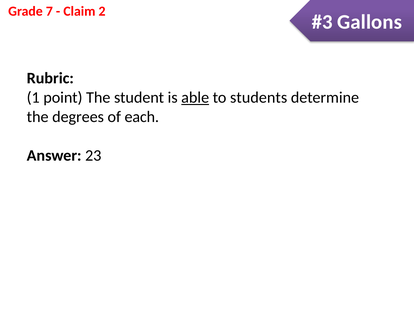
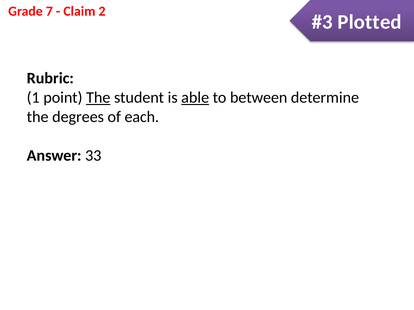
Gallons: Gallons -> Plotted (370, 22)
The underline: none -> present (98, 98)
students: students -> between (259, 98)
23: 23 -> 33 (93, 156)
